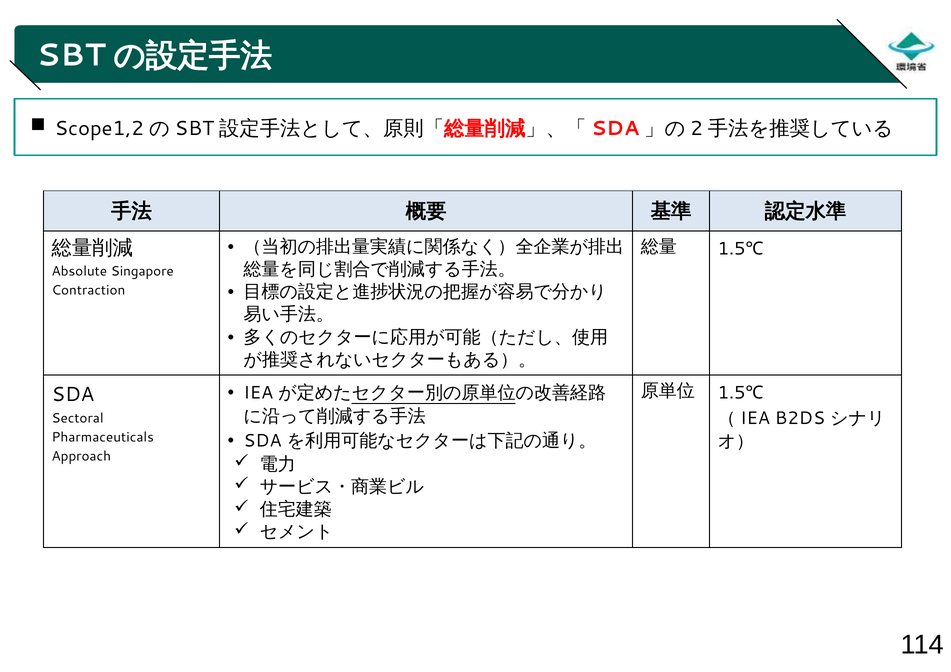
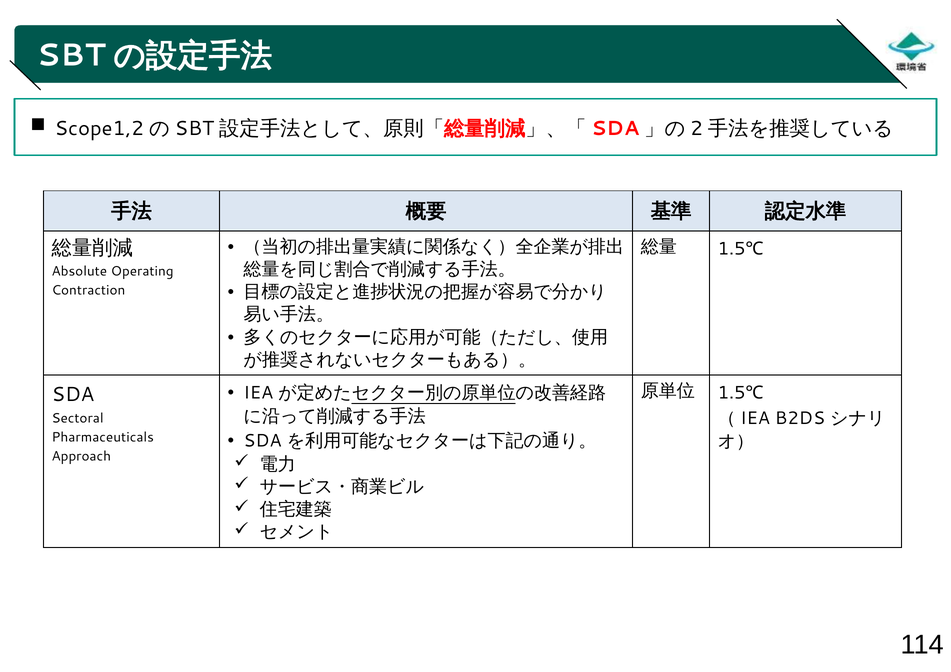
Singapore: Singapore -> Operating (142, 271)
